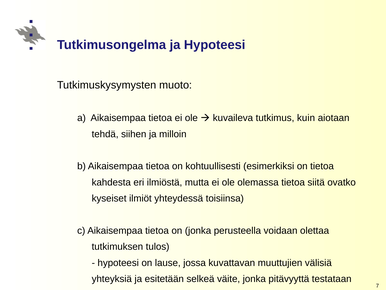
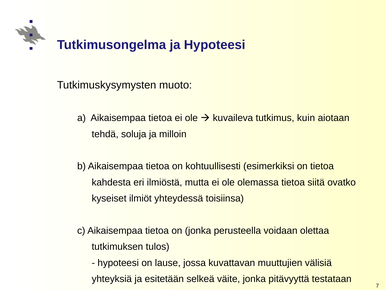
siihen: siihen -> soluja (134, 134)
